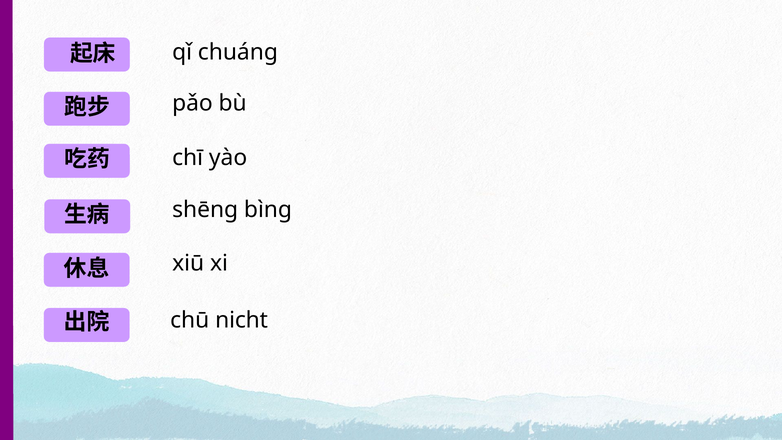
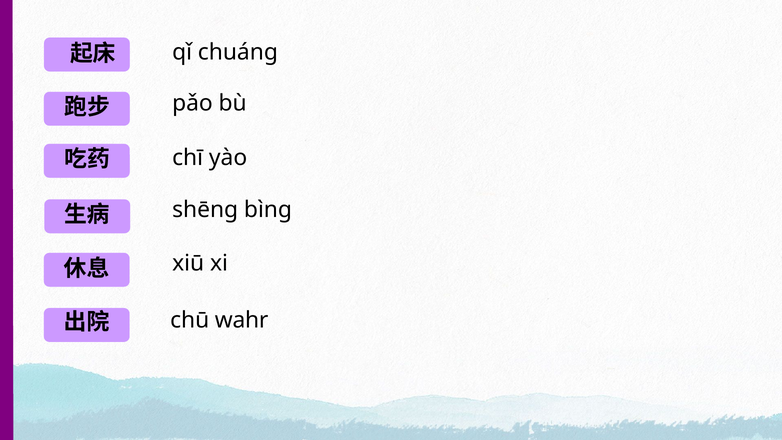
nicht: nicht -> wahr (242, 320)
